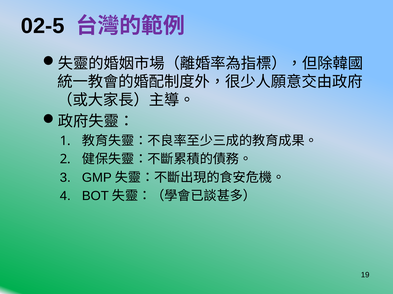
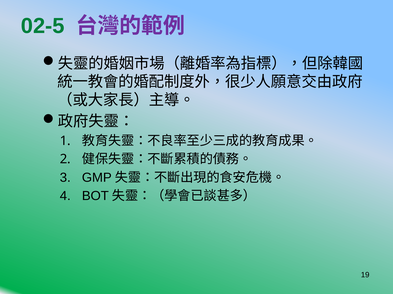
02-5 colour: black -> green (43, 26)
